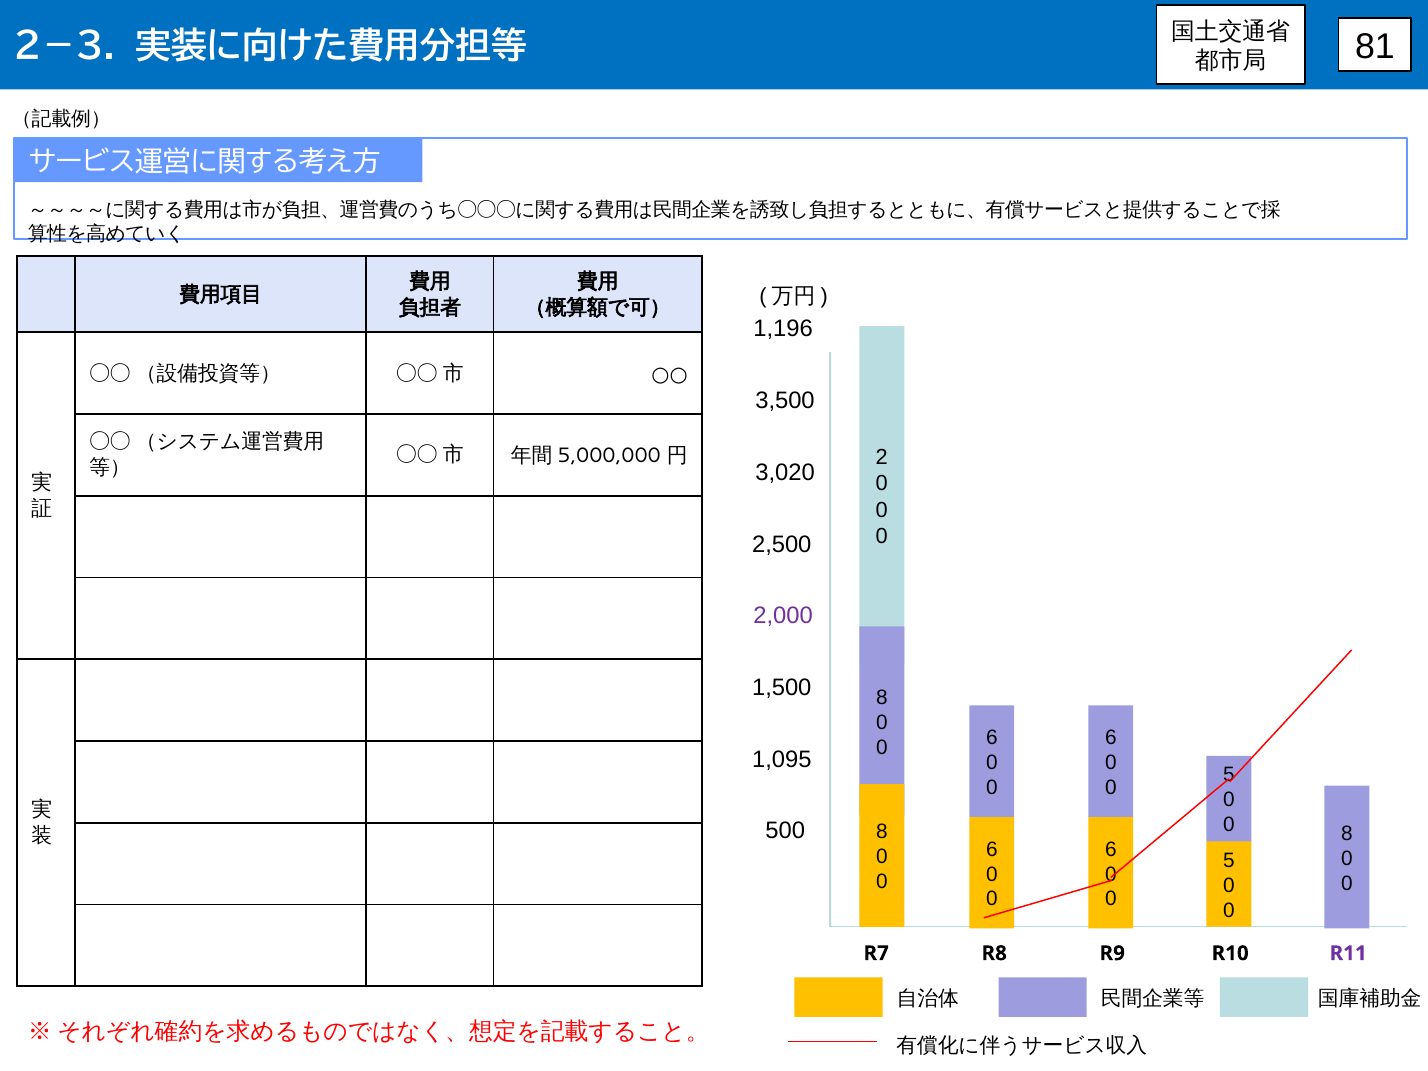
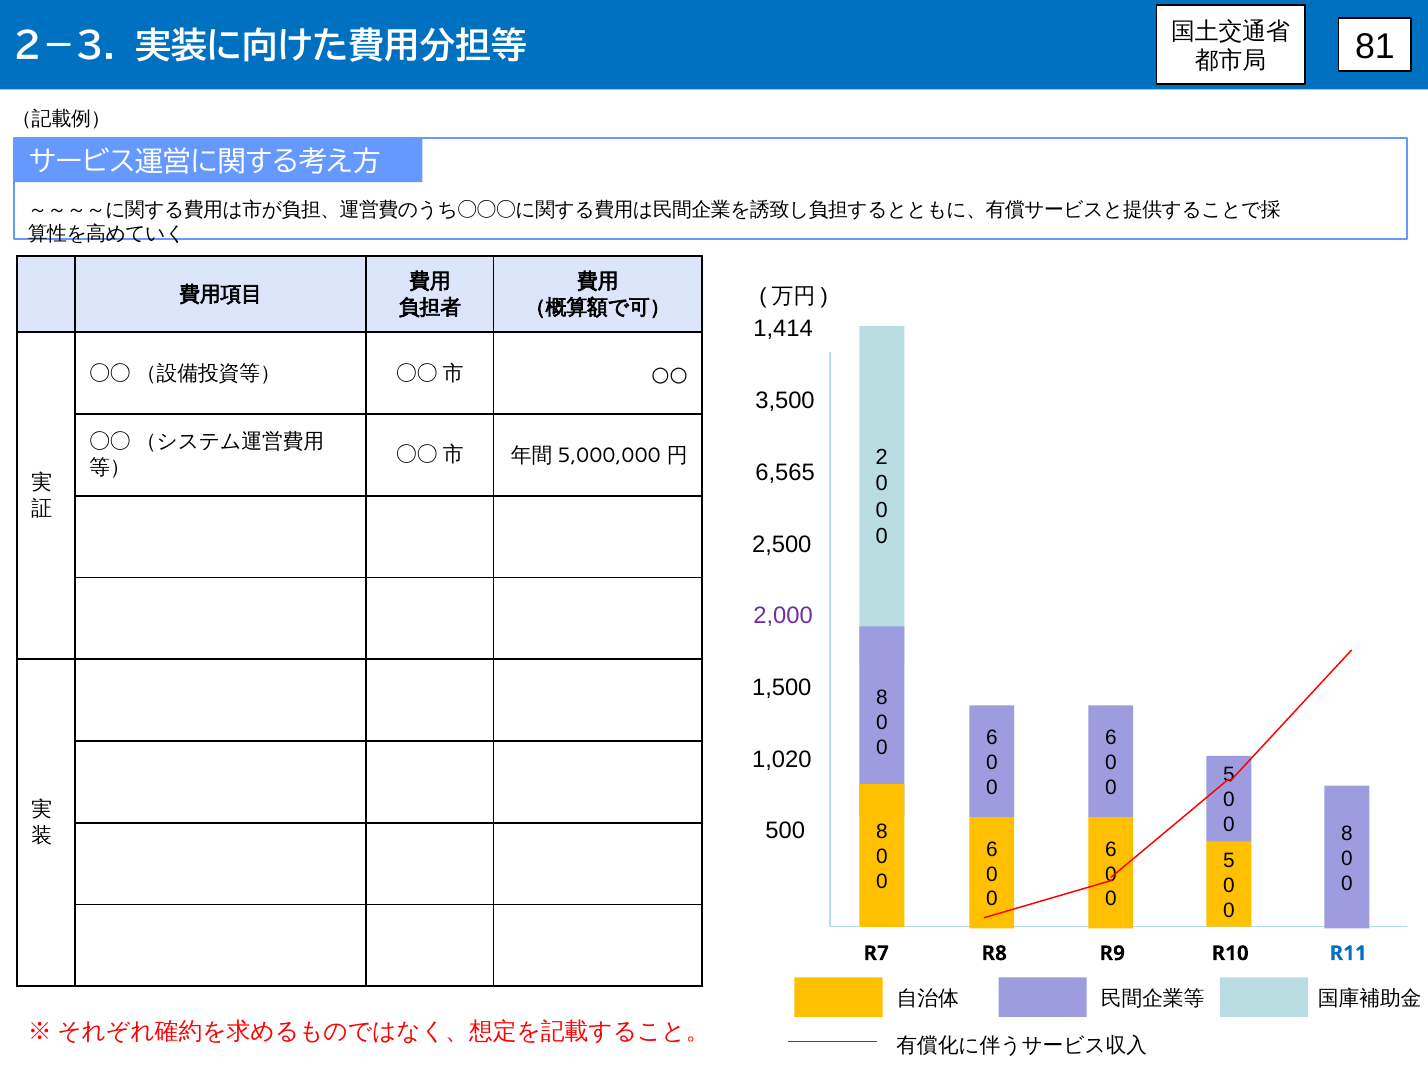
1,196: 1,196 -> 1,414 (783, 329)
3,020: 3,020 -> 6,565 (785, 472)
1,095: 1,095 -> 1,020 (782, 759)
R11 colour: purple -> blue (1348, 953)
